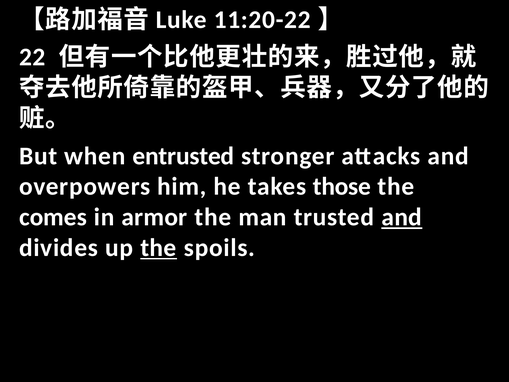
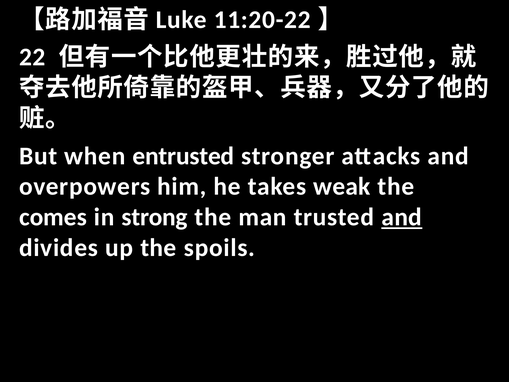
those: those -> weak (342, 186)
armor: armor -> strong (155, 217)
the underline: present -> none (158, 248)
